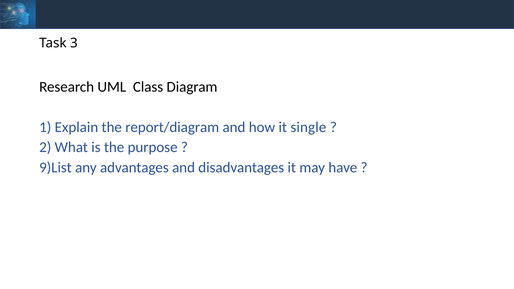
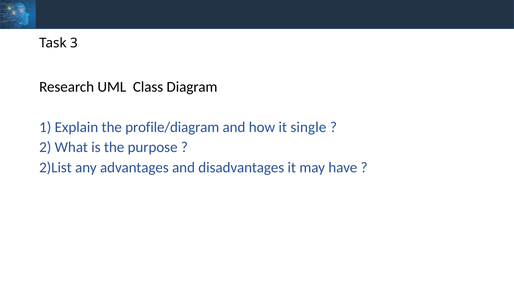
report/diagram: report/diagram -> profile/diagram (172, 127)
9)List: 9)List -> 2)List (55, 168)
